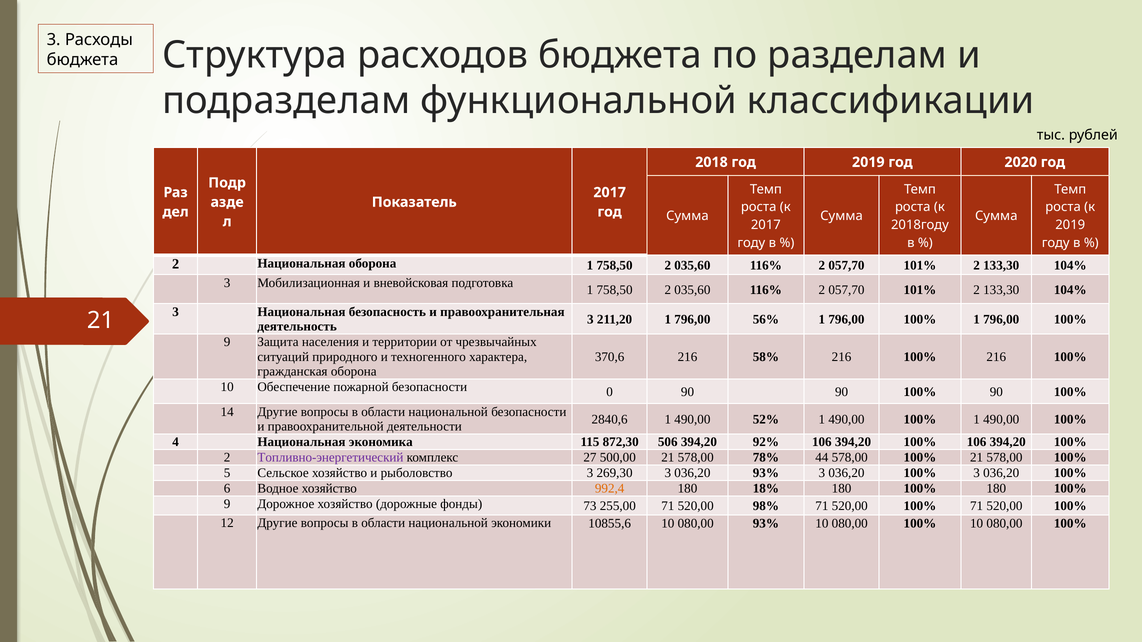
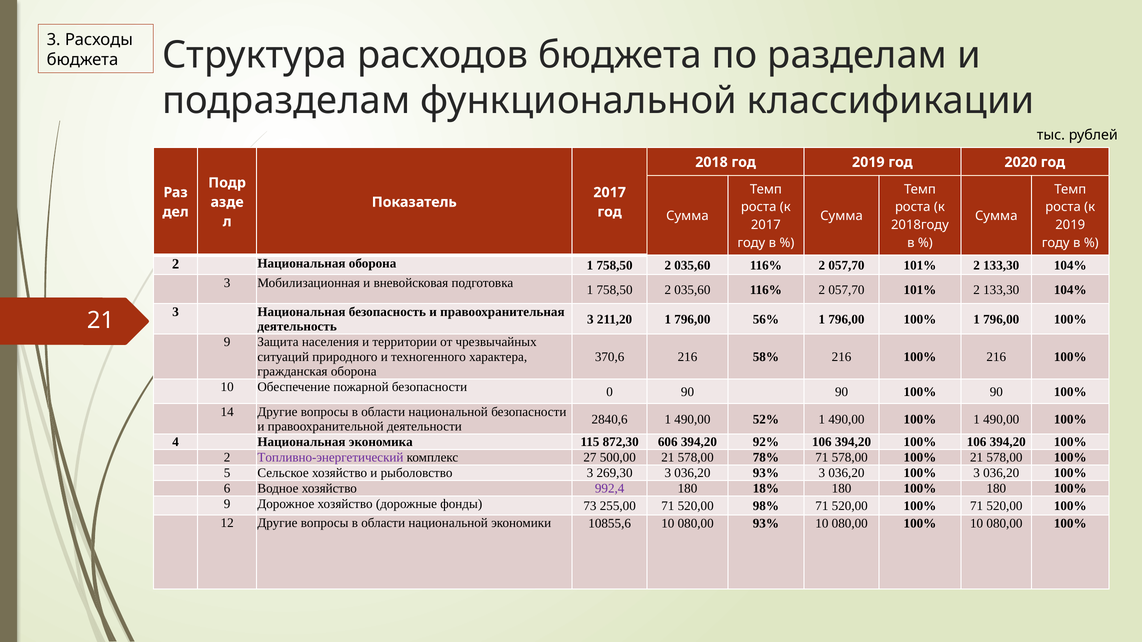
506: 506 -> 606 (668, 442)
78% 44: 44 -> 71 (822, 458)
992,4 colour: orange -> purple (610, 489)
